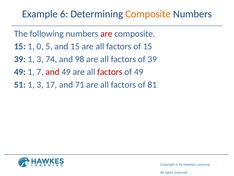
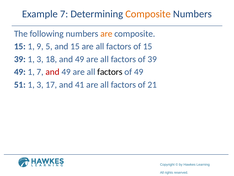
Example 6: 6 -> 7 (64, 14)
are colour: red -> orange (106, 34)
0: 0 -> 9 (40, 46)
74: 74 -> 18 (51, 59)
98: 98 -> 49 (80, 59)
factors colour: red -> black (110, 72)
71: 71 -> 41 (80, 84)
81: 81 -> 21 (152, 84)
